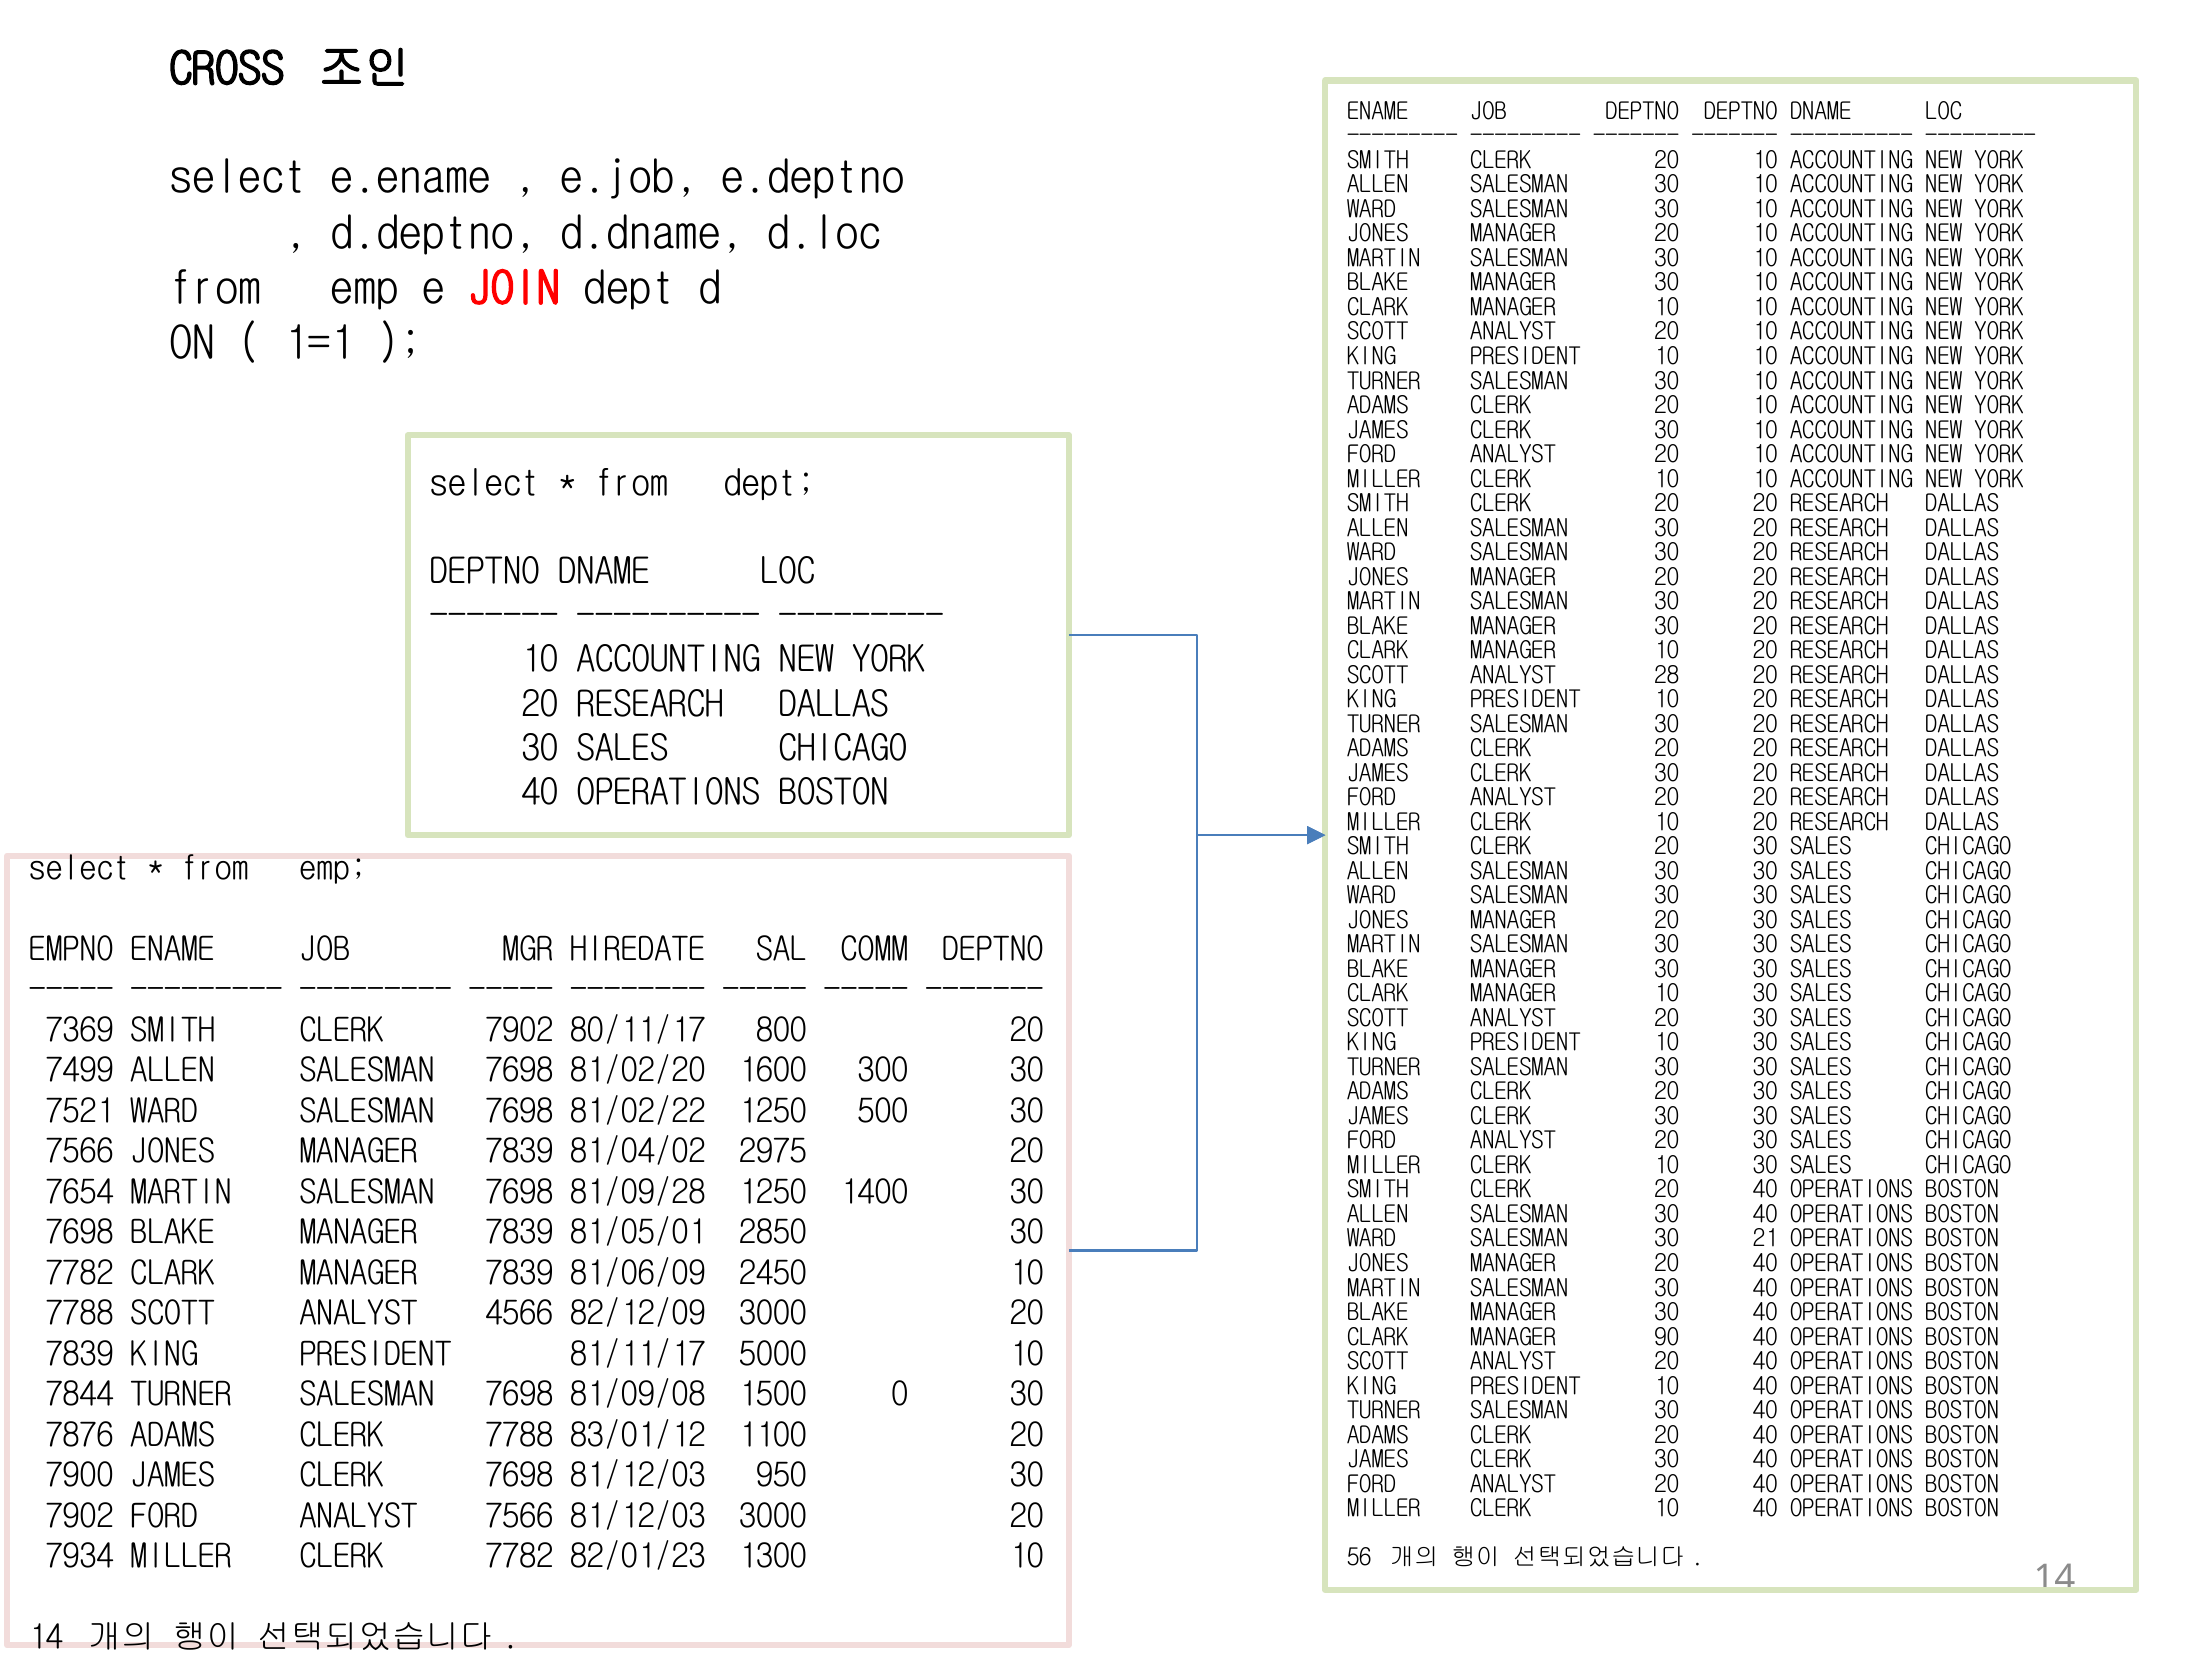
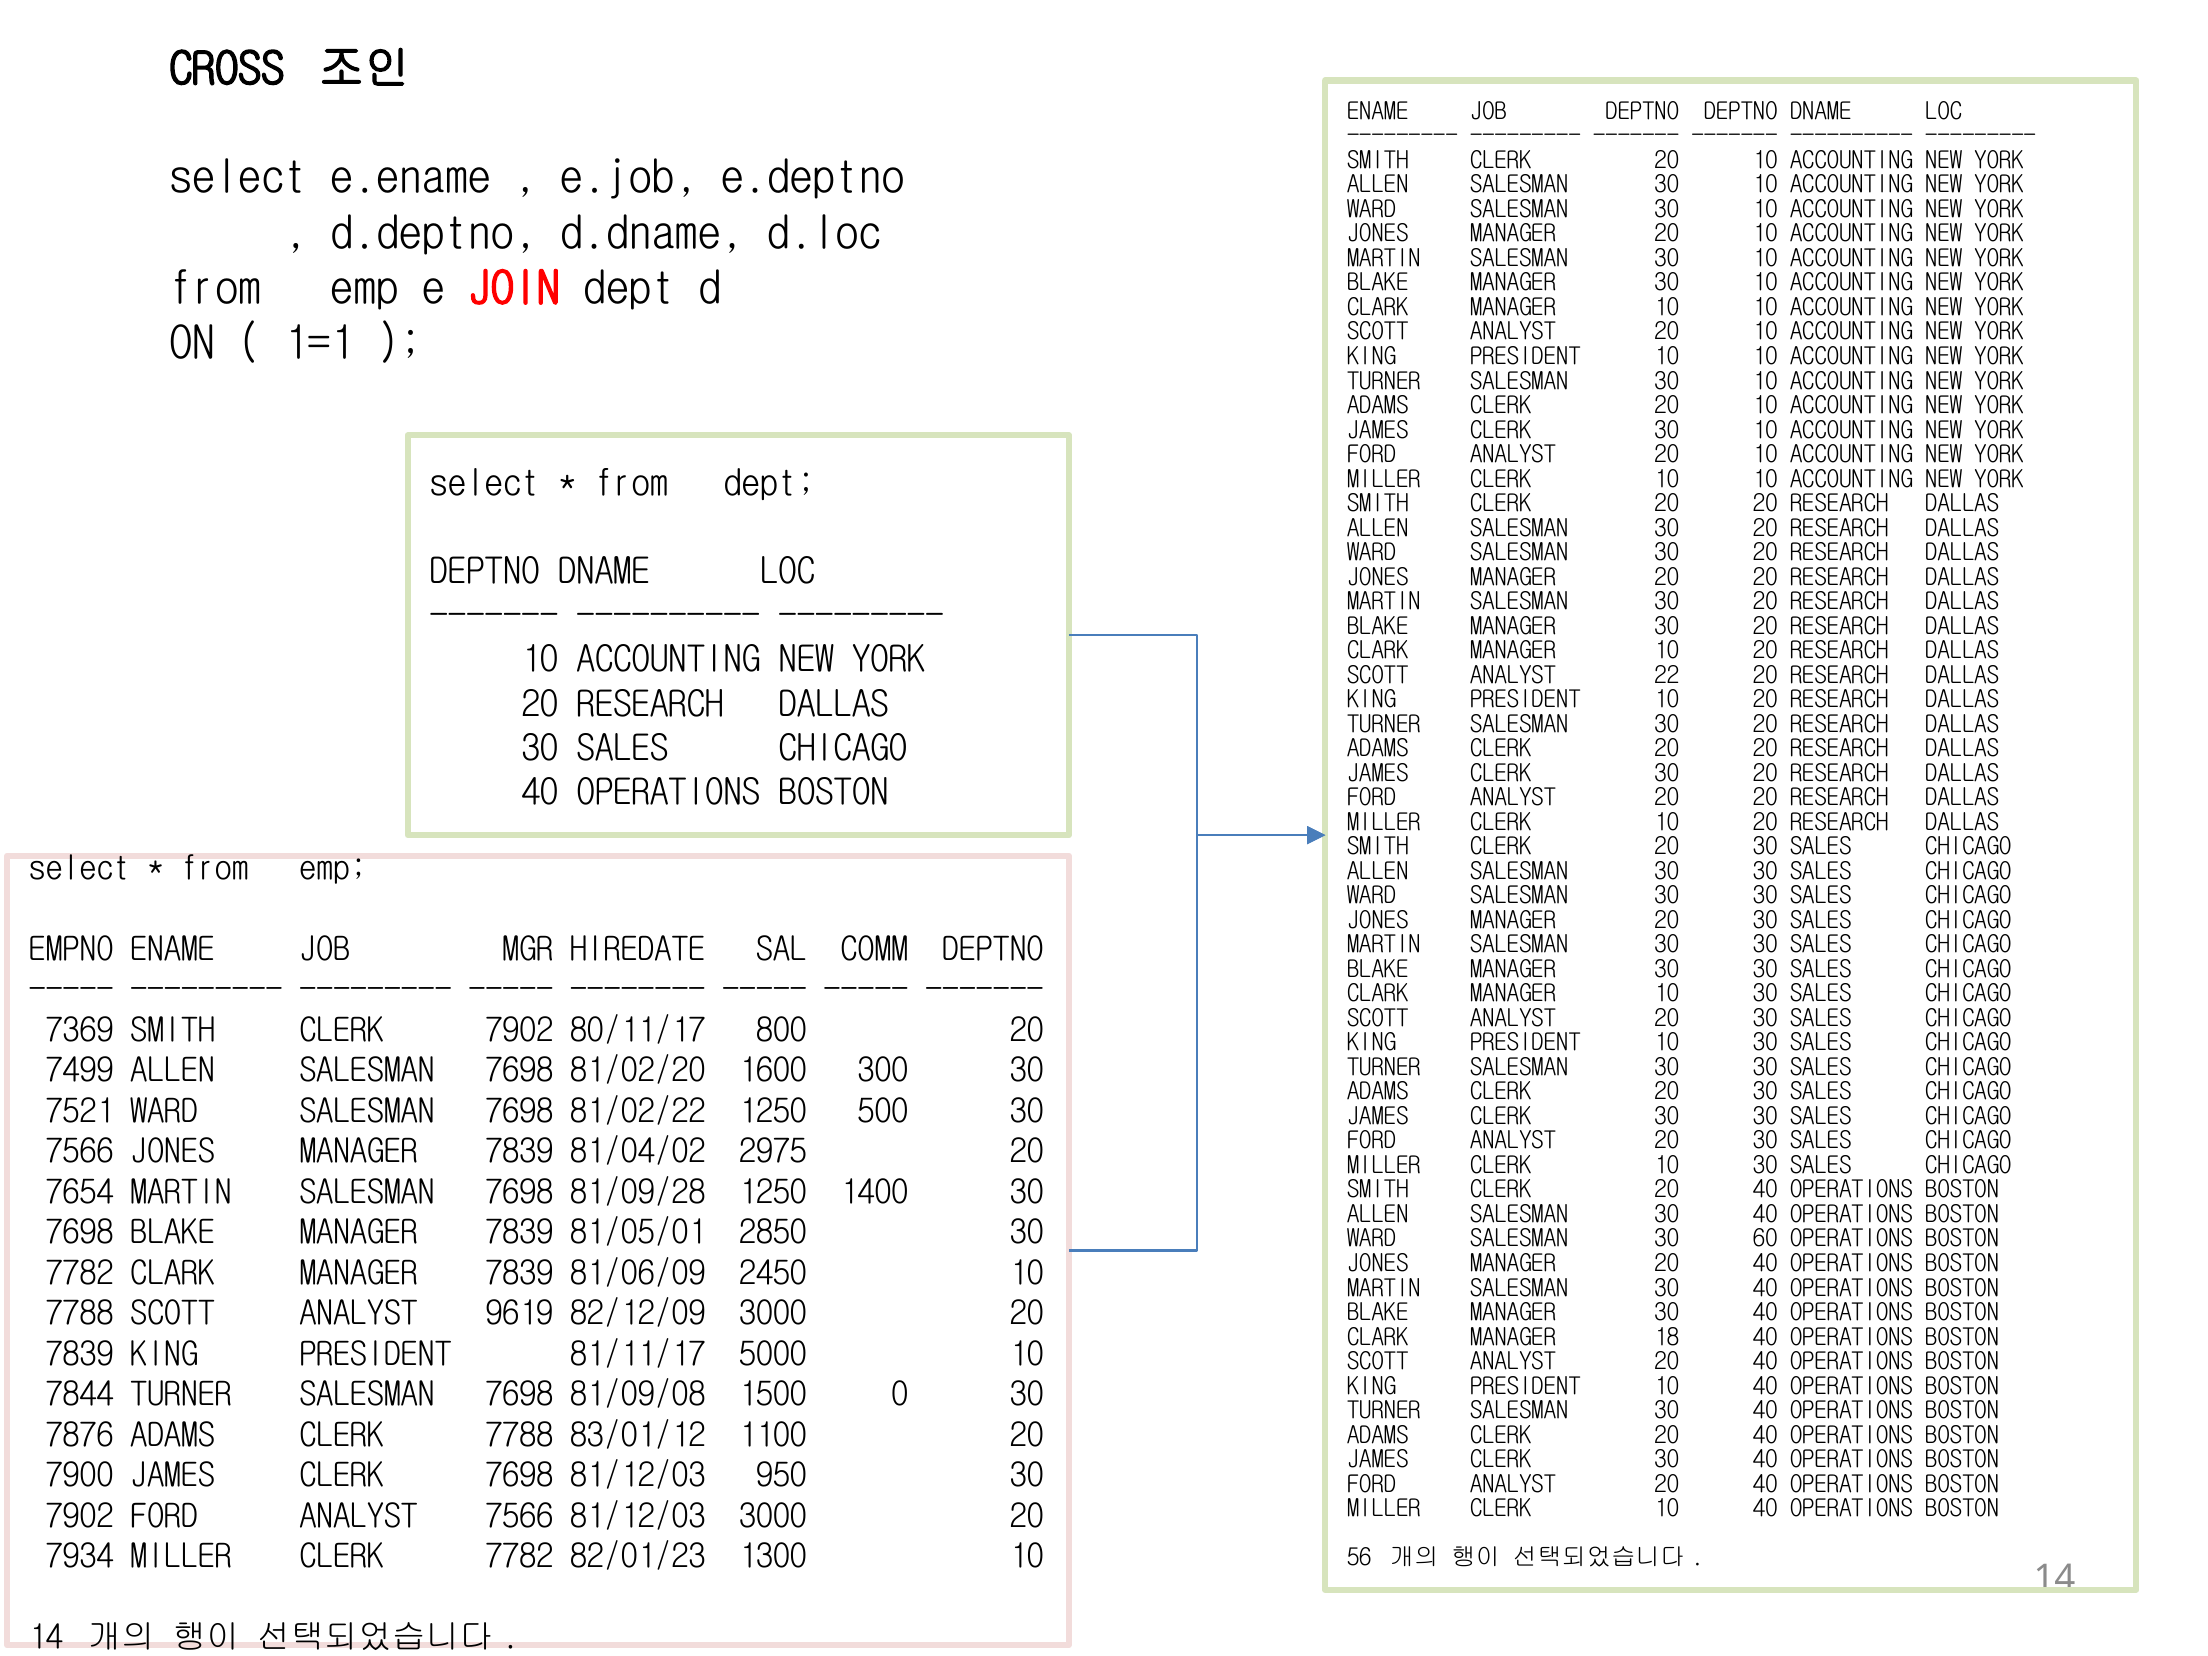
28: 28 -> 22 (1667, 675)
21: 21 -> 60 (1765, 1239)
4566: 4566 -> 9619 (519, 1314)
90: 90 -> 18 (1667, 1337)
